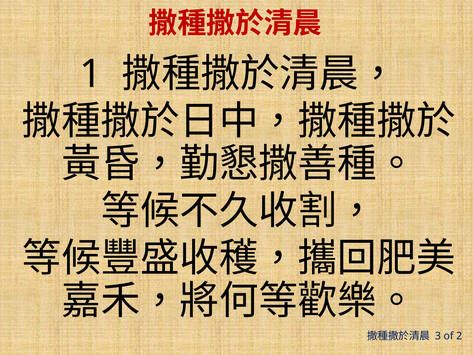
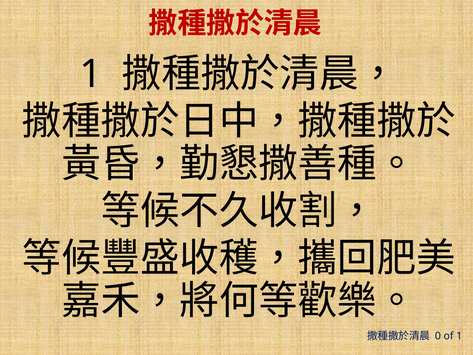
3: 3 -> 0 (438, 336)
of 2: 2 -> 1 (459, 336)
